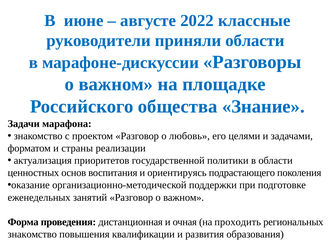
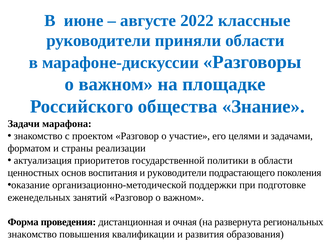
любовь: любовь -> участие (189, 136)
и ориентируясь: ориентируясь -> руководители (177, 173)
проходить: проходить -> развернута (238, 222)
